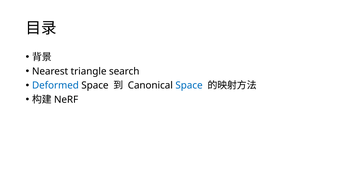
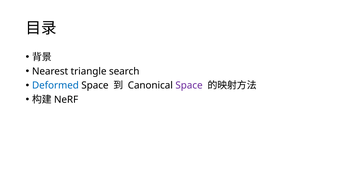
Space colour: blue -> purple (189, 85)
